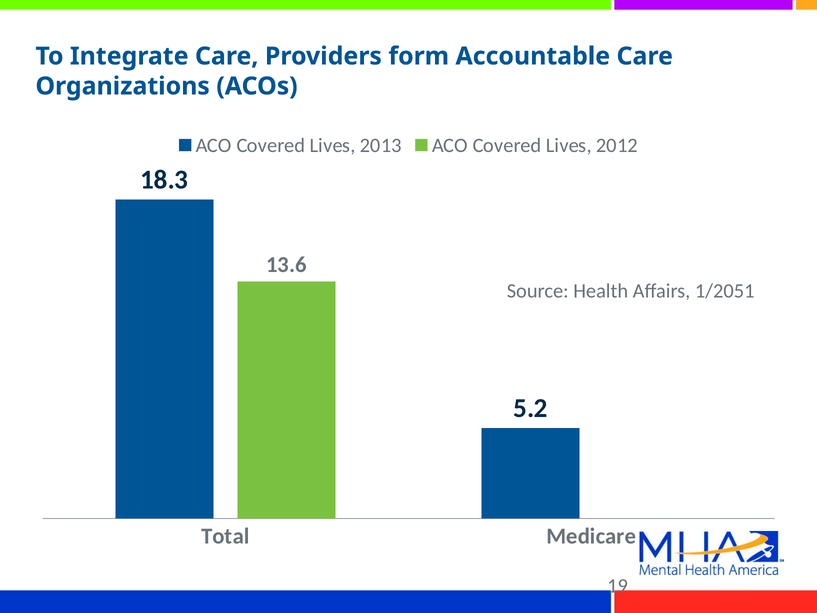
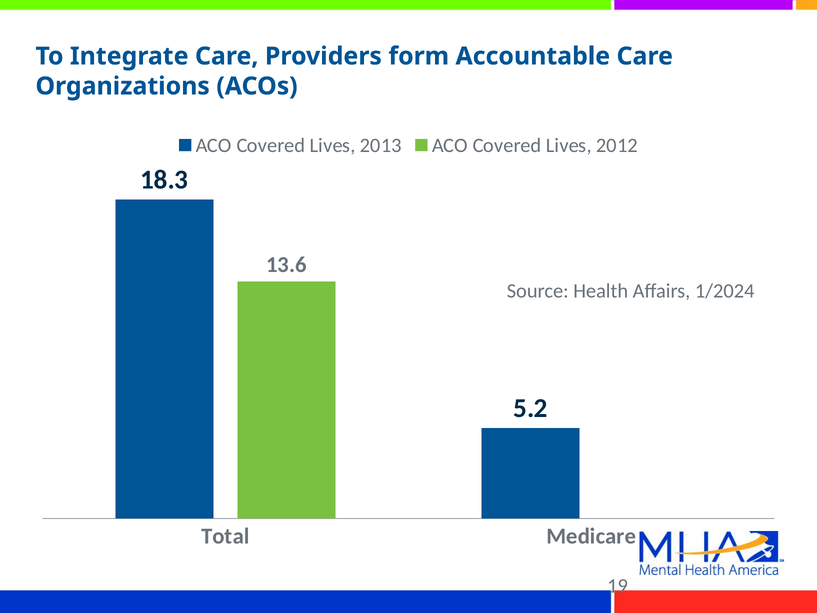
1/2051: 1/2051 -> 1/2024 (725, 291)
